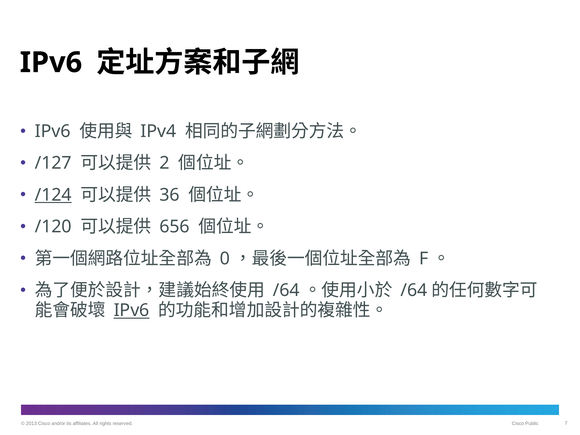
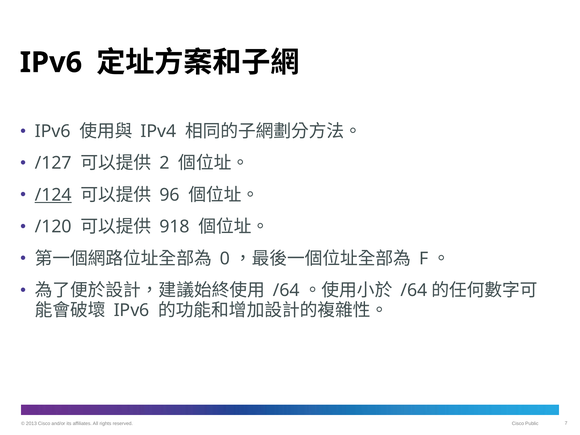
36: 36 -> 96 (169, 195)
656: 656 -> 918 (175, 227)
IPv6 underline: present -> none (132, 310)
